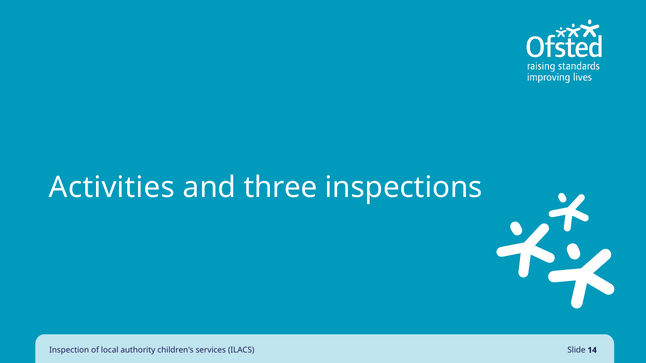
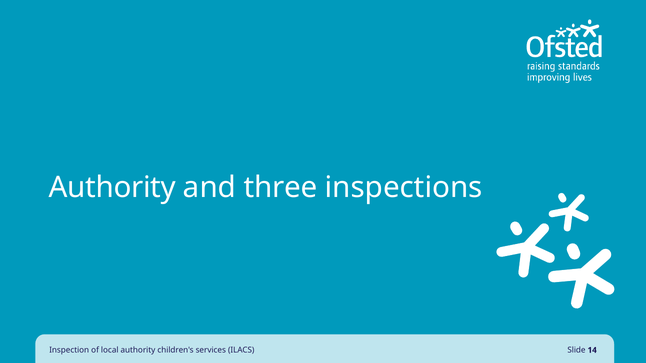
Activities: Activities -> Authority (112, 188)
